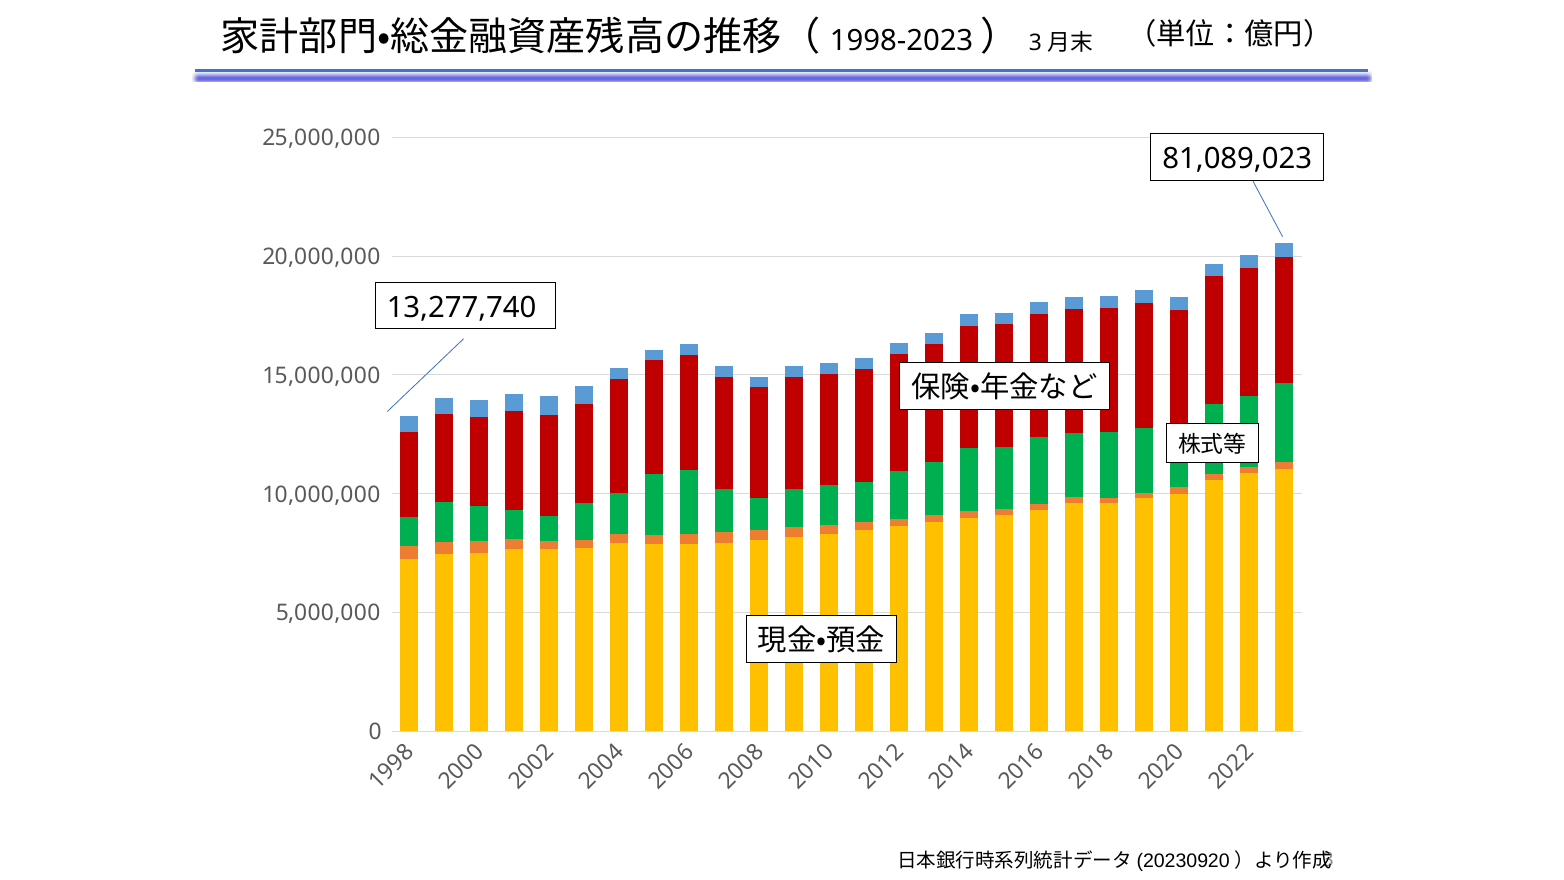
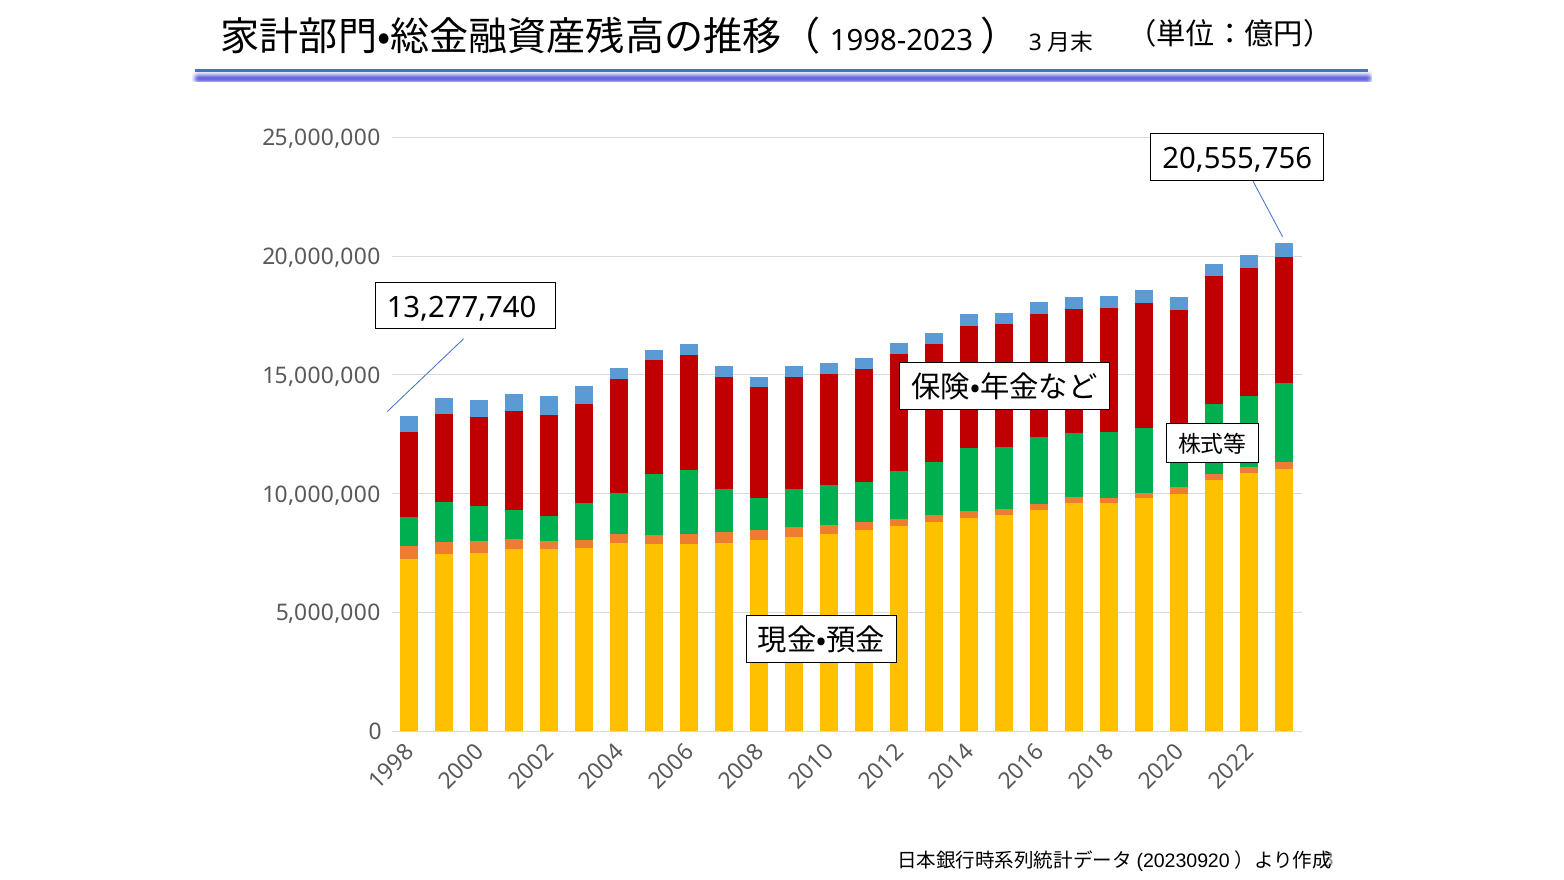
81,089,023: 81,089,023 -> 20,555,756 (1237, 159)
